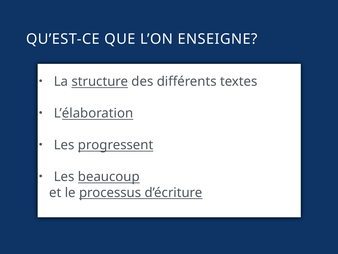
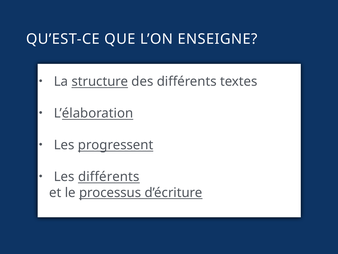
Les beaucoup: beaucoup -> différents (109, 176)
